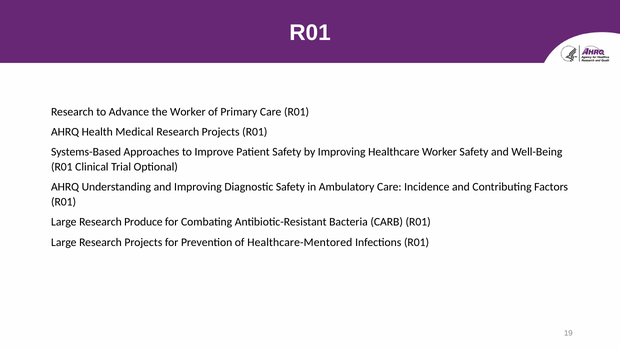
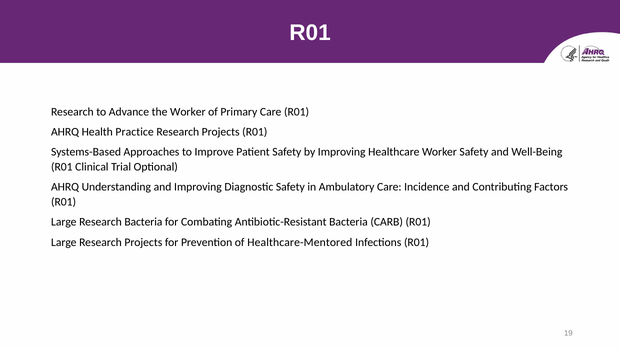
Medical: Medical -> Practice (135, 132)
Research Produce: Produce -> Bacteria (143, 222)
